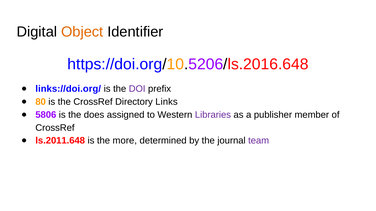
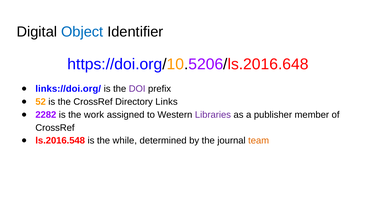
Object colour: orange -> blue (82, 32)
80: 80 -> 52 (41, 102)
5806: 5806 -> 2282 (46, 115)
does: does -> work (94, 115)
ls.2011.648: ls.2011.648 -> ls.2016.548 (60, 141)
more: more -> while (125, 141)
team colour: purple -> orange (259, 141)
